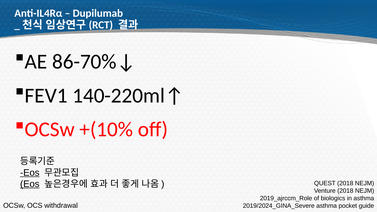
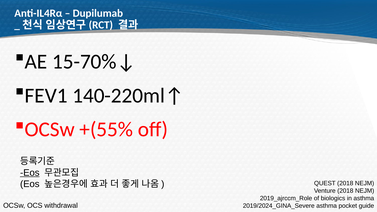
86-70%↓: 86-70%↓ -> 15-70%↓ (94, 62)
+(10%: +(10% -> +(55% (106, 129)
Eos underline: present -> none (30, 184)
